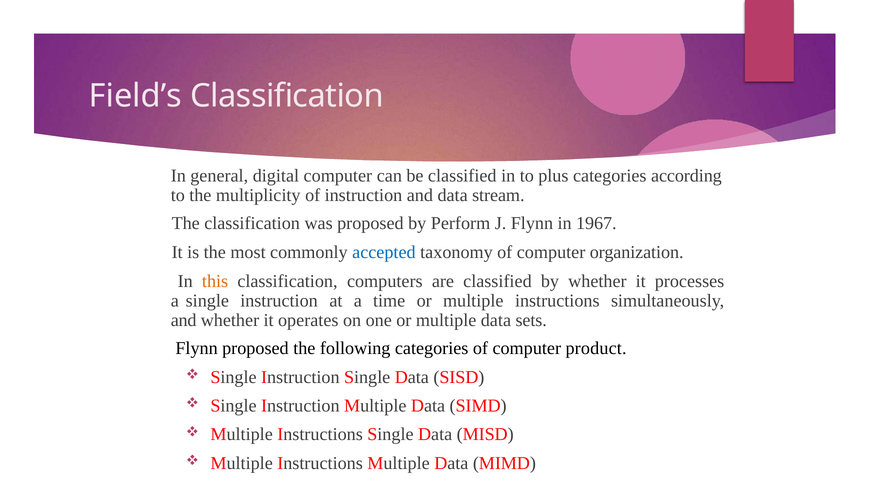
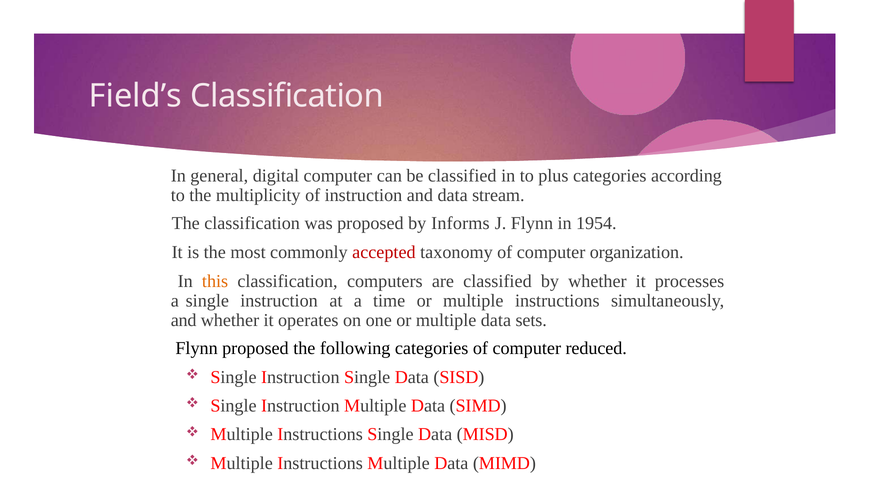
Perform: Perform -> Informs (460, 224)
1967: 1967 -> 1954 (596, 224)
accepted colour: blue -> red (384, 252)
product: product -> reduced (596, 349)
